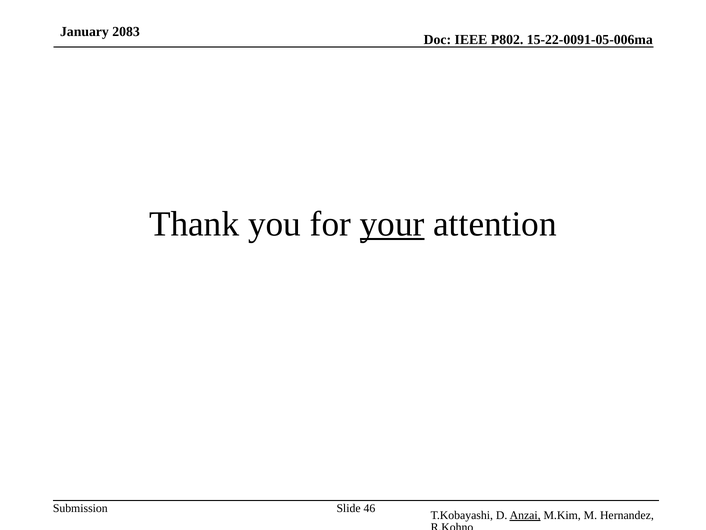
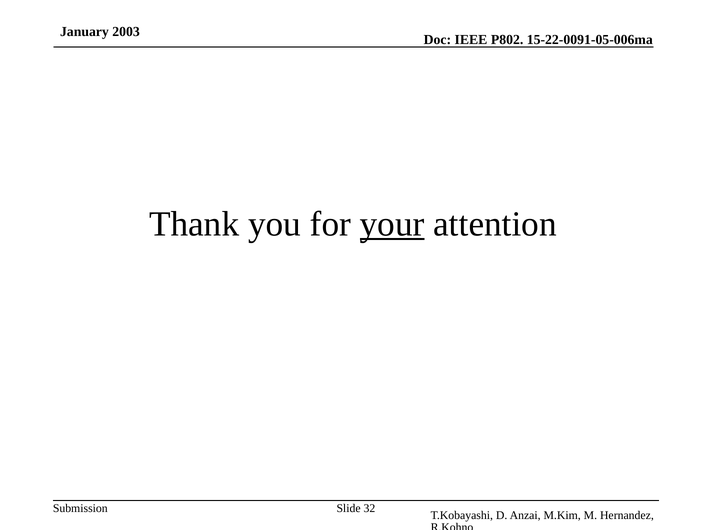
2083: 2083 -> 2003 (126, 31)
46: 46 -> 32 (369, 508)
Anzai underline: present -> none (525, 515)
